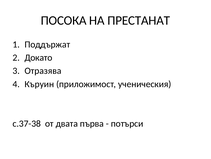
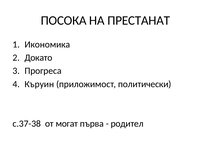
Поддържат: Поддържат -> Икономика (47, 44)
Отразява: Отразява -> Прогреса (43, 71)
ученическия: ученическия -> политически (145, 84)
двата: двата -> могат (67, 123)
потърси: потърси -> родител (127, 123)
